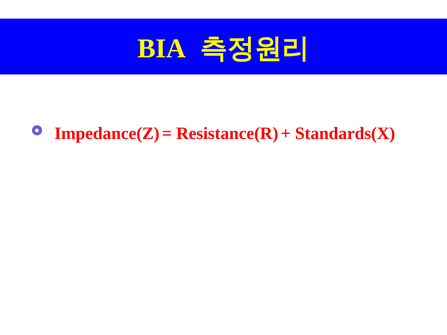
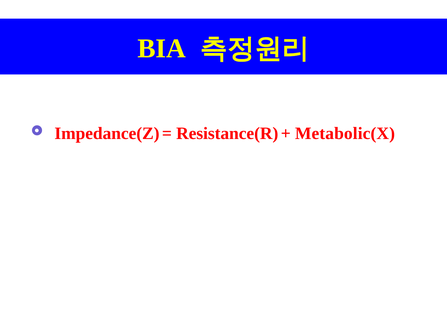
Standards(X: Standards(X -> Metabolic(X (345, 134)
